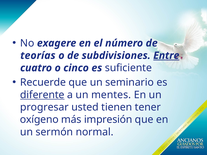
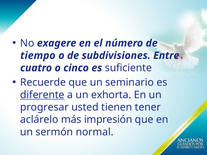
teorías: teorías -> tiempo (38, 56)
Entre underline: present -> none (166, 56)
mentes: mentes -> exhorta (111, 95)
oxígeno: oxígeno -> aclárelo (39, 120)
